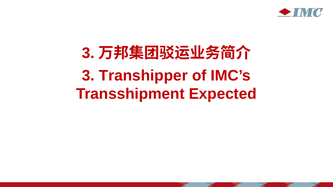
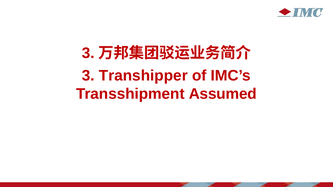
Expected: Expected -> Assumed (223, 94)
